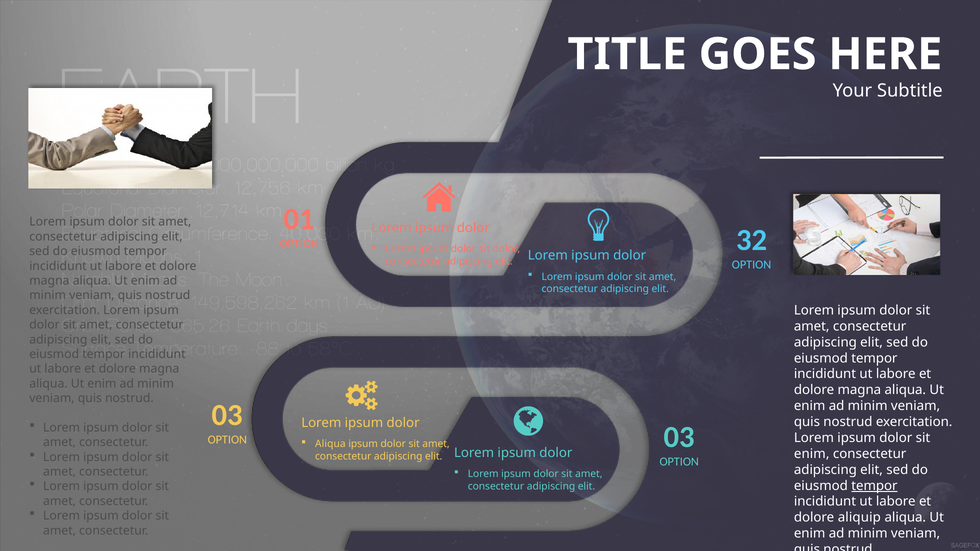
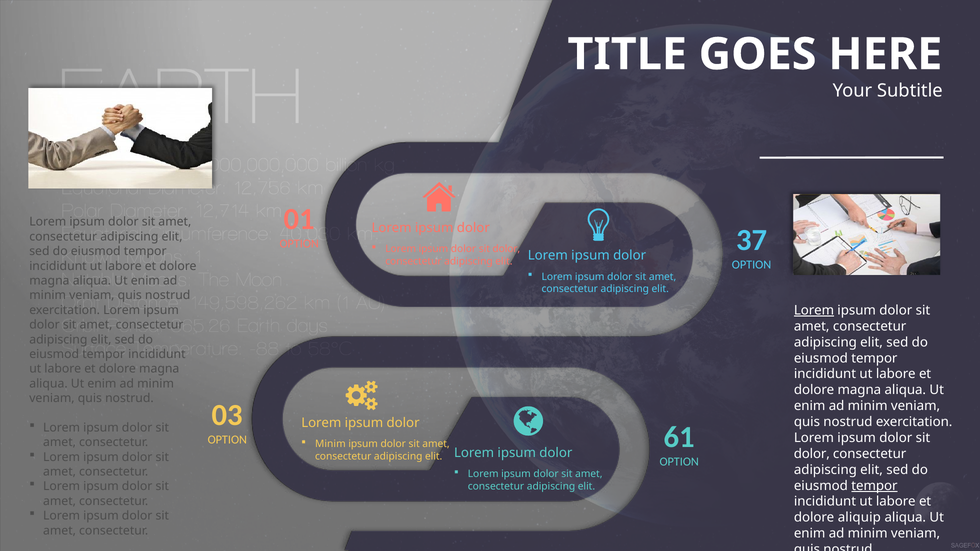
32: 32 -> 37 (752, 240)
Lorem underline: none -> present (814, 311)
03: 03 -> 61 (679, 438)
Aliqua: Aliqua -> Minim (330, 444)
enim: enim -> dolor (812, 454)
